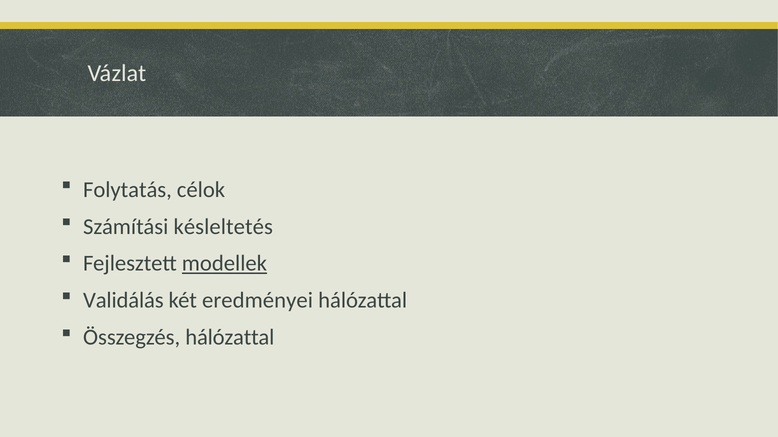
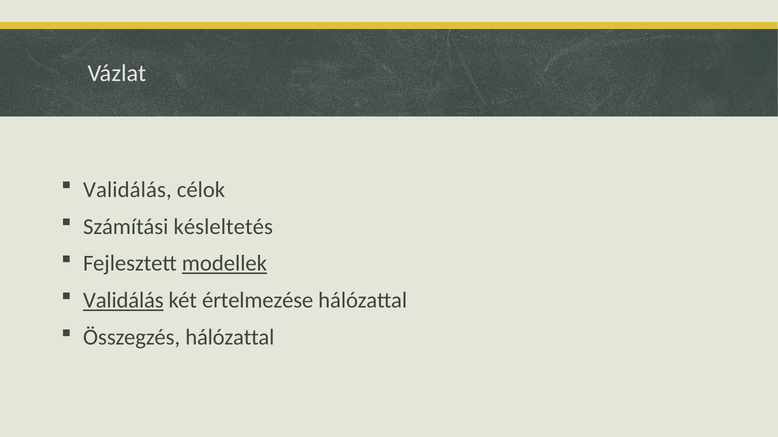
Folytatás: Folytatás -> Validálás (127, 190)
Validálás underline: none -> present (123, 301)
eredményei: eredményei -> értelmezése (258, 301)
